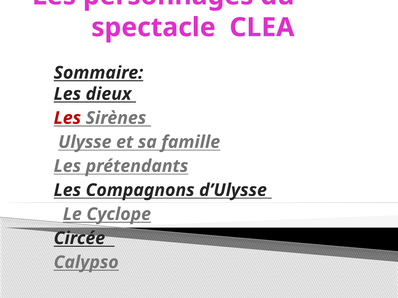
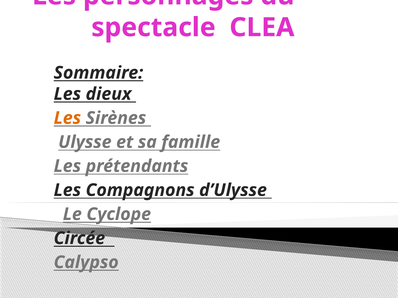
Les colour: red -> orange (67, 118)
